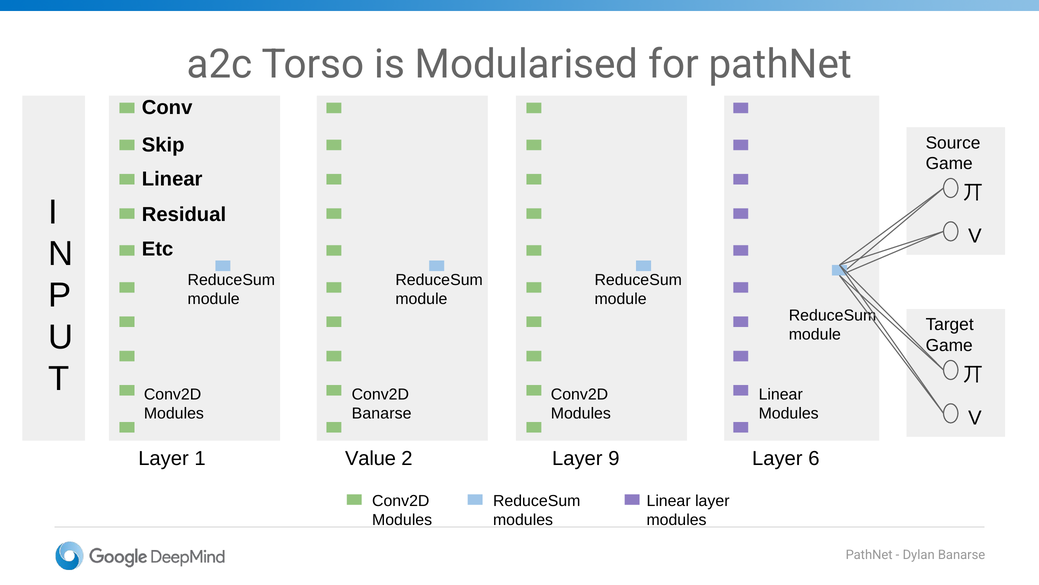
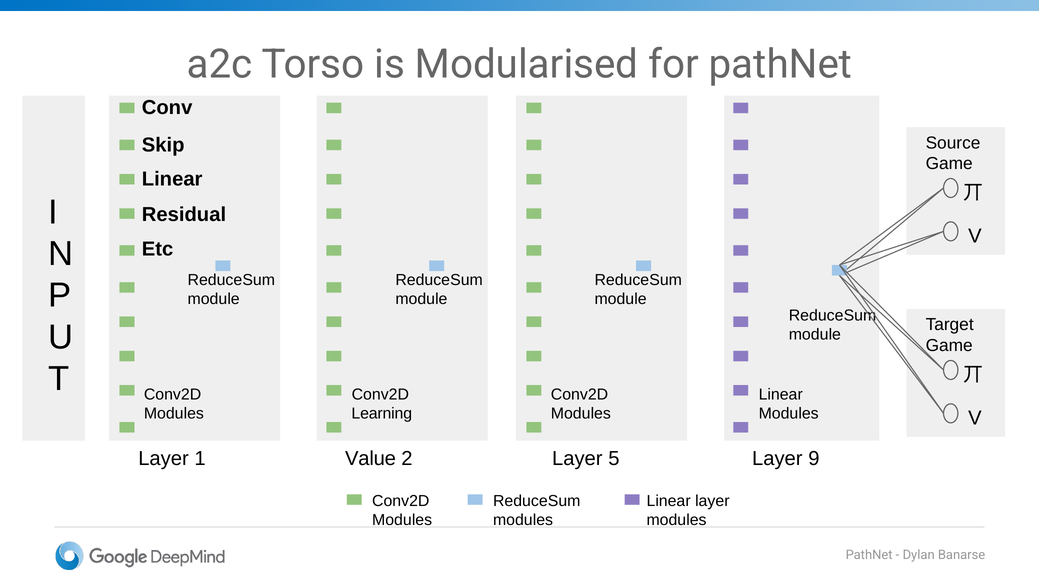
Banarse: Banarse -> Learning (382, 413)
9: 9 -> 5 (614, 458)
6: 6 -> 9 (814, 458)
